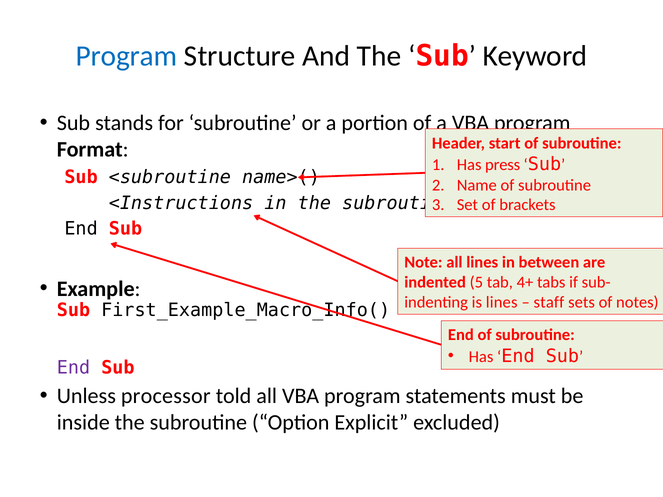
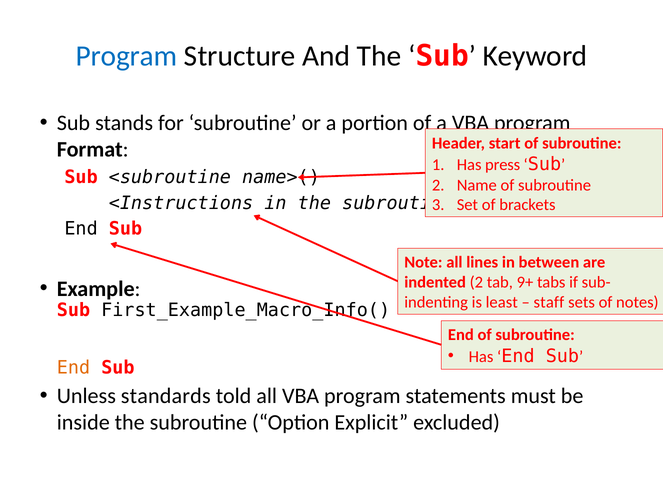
indented 5: 5 -> 2 (476, 283)
4+: 4+ -> 9+ (525, 283)
is lines: lines -> least (502, 302)
End colour: purple -> orange (73, 368)
processor: processor -> standards (166, 396)
